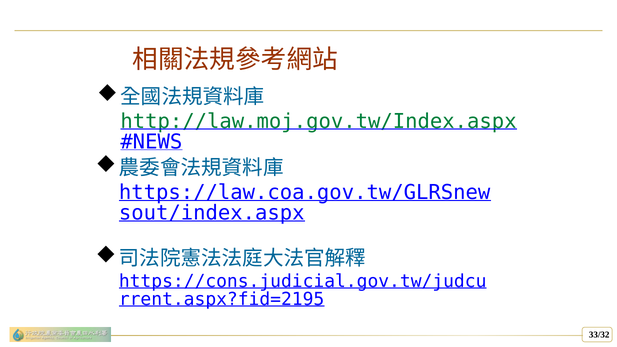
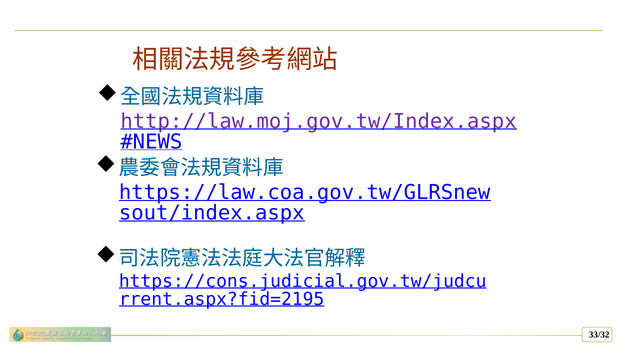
http://law.moj.gov.tw/Index.aspx colour: green -> purple (319, 122)
